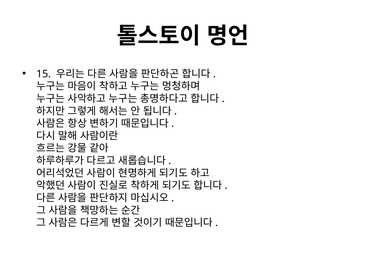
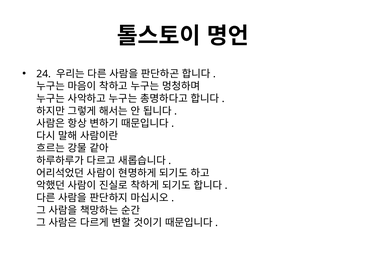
15: 15 -> 24 (44, 74)
